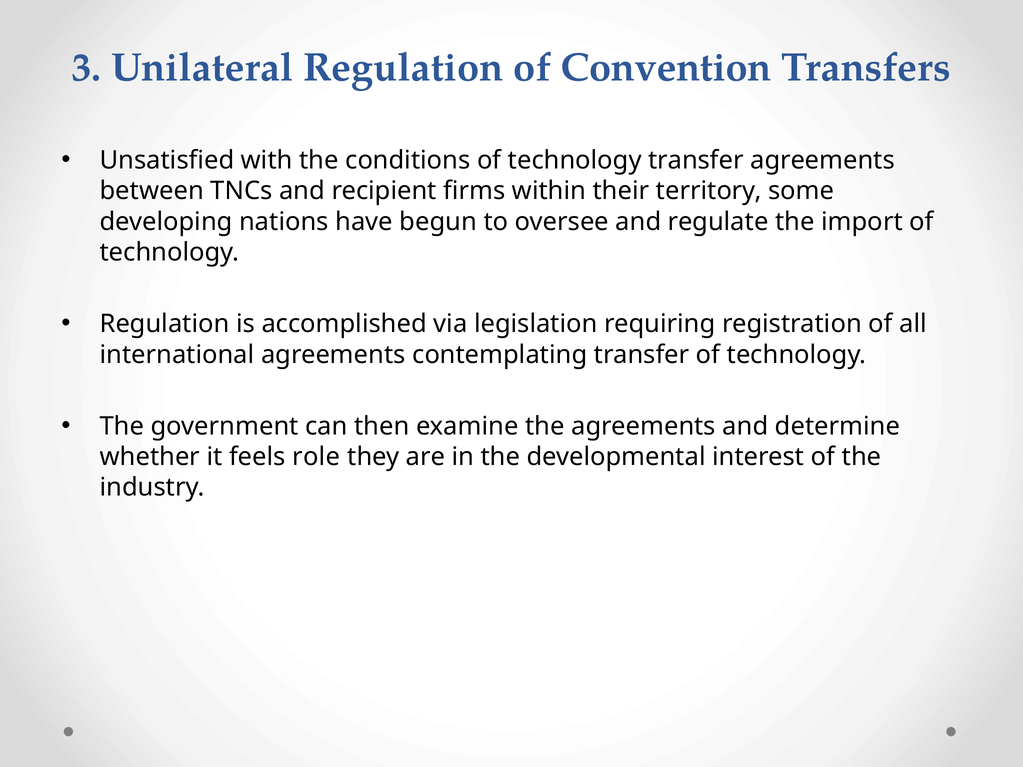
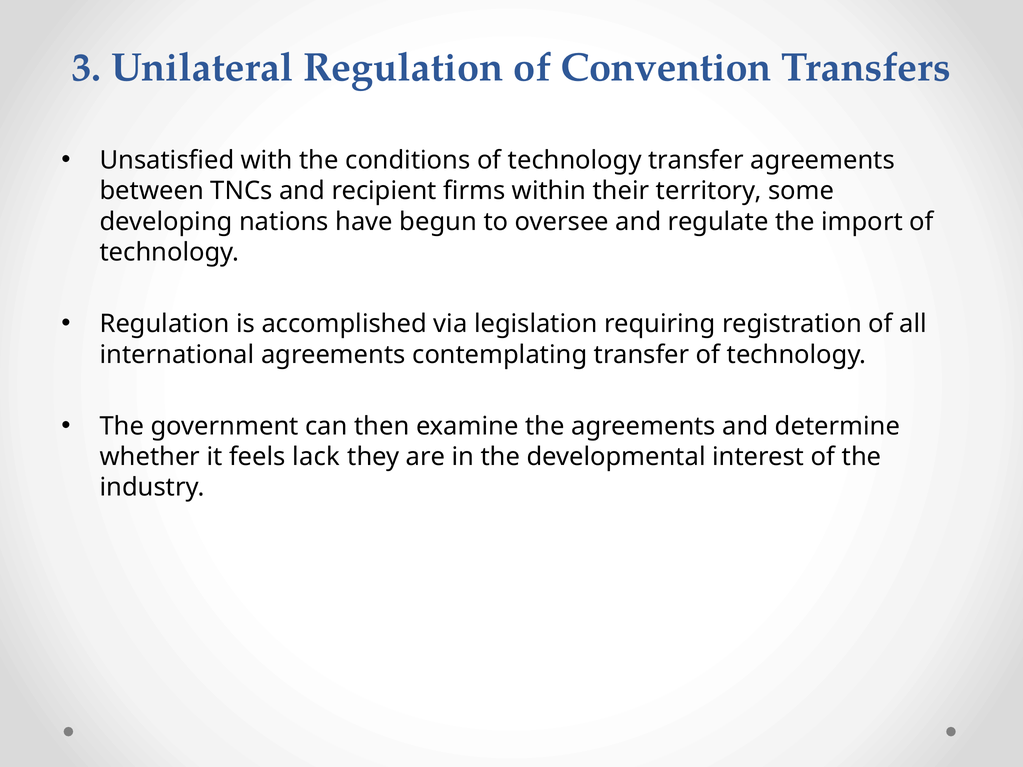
role: role -> lack (316, 457)
